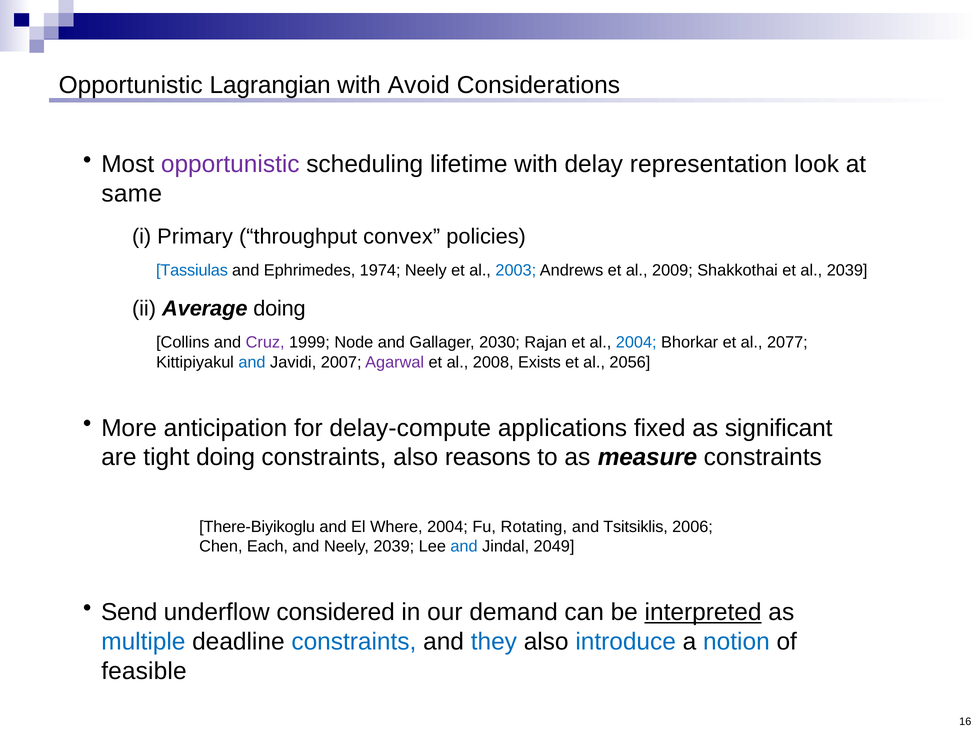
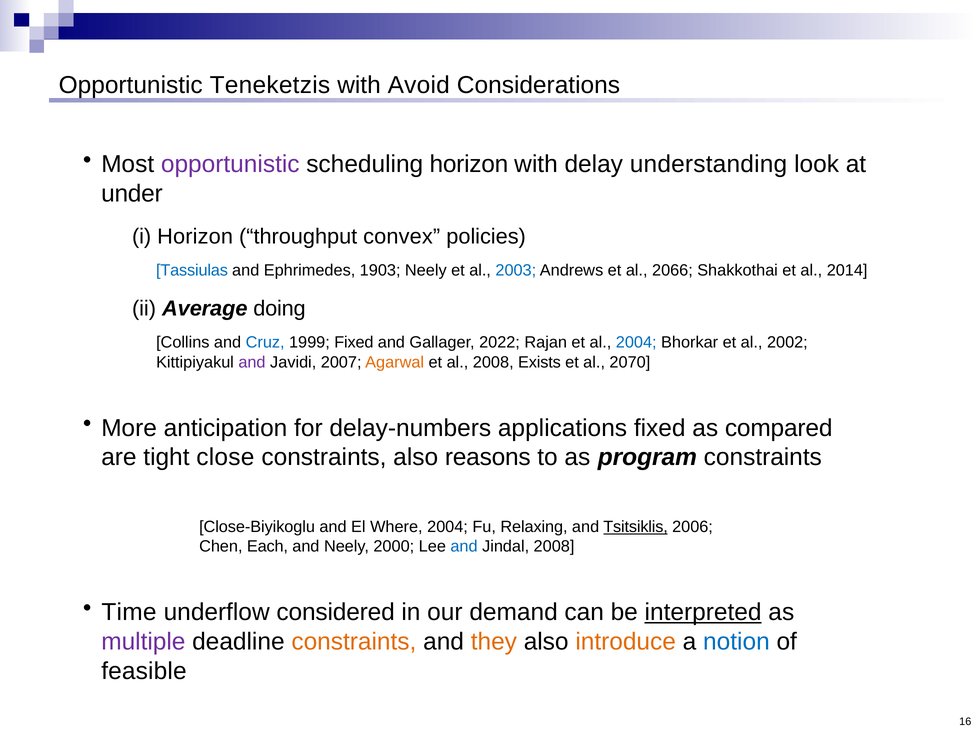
Lagrangian: Lagrangian -> Teneketzis (270, 85)
scheduling lifetime: lifetime -> horizon (469, 164)
representation: representation -> understanding (708, 164)
same: same -> under (132, 194)
i Primary: Primary -> Horizon (195, 236)
1974: 1974 -> 1903 (380, 270)
2009: 2009 -> 2066 (672, 270)
al 2039: 2039 -> 2014 (847, 270)
Cruz colour: purple -> blue (265, 343)
1999 Node: Node -> Fixed (354, 343)
2030: 2030 -> 2022 (500, 343)
2077: 2077 -> 2002 (787, 343)
and colour: blue -> purple (252, 362)
Agarwal colour: purple -> orange (395, 362)
2056: 2056 -> 2070 (630, 362)
delay-compute: delay-compute -> delay-numbers (410, 428)
significant: significant -> compared (779, 428)
tight doing: doing -> close (225, 457)
measure: measure -> program (647, 457)
There-Biyikoglu: There-Biyikoglu -> Close-Biyikoglu (257, 527)
Rotating: Rotating -> Relaxing (534, 527)
Tsitsiklis underline: none -> present (636, 527)
Neely 2039: 2039 -> 2000 (394, 547)
Jindal 2049: 2049 -> 2008 (554, 547)
Send: Send -> Time (129, 612)
multiple colour: blue -> purple (143, 642)
constraints colour: blue -> orange (354, 642)
they colour: blue -> orange (494, 642)
introduce colour: blue -> orange (626, 642)
